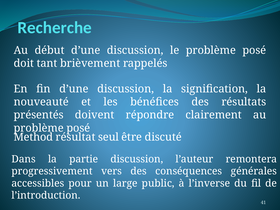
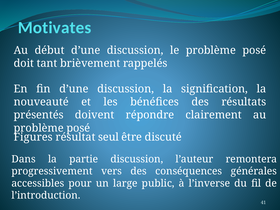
Recherche: Recherche -> Motivates (55, 28)
Method: Method -> Figures (33, 137)
